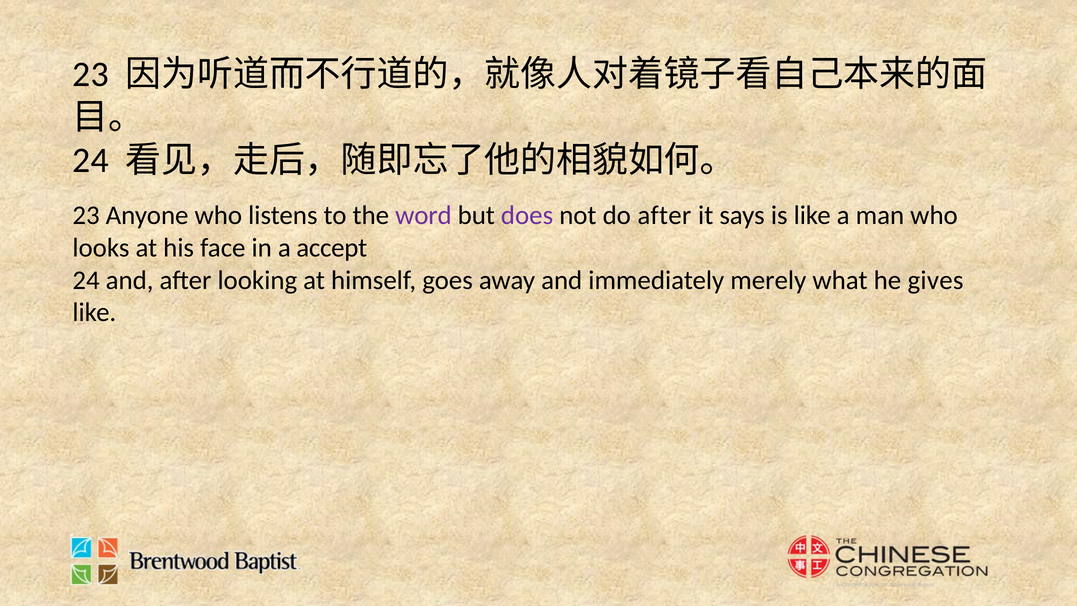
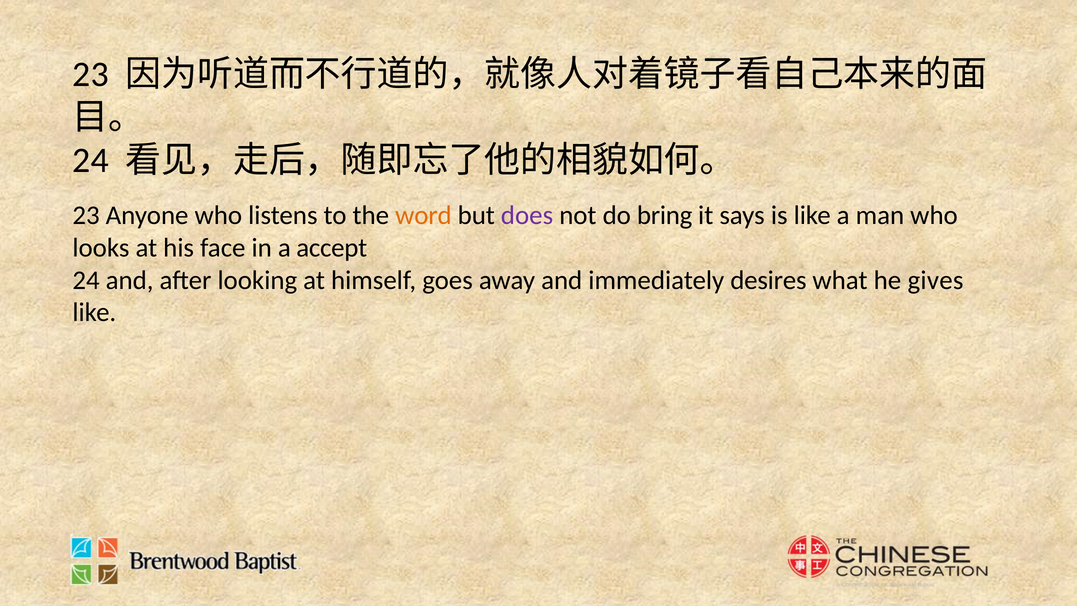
word colour: purple -> orange (423, 215)
do after: after -> bring (665, 215)
merely: merely -> desires (768, 280)
